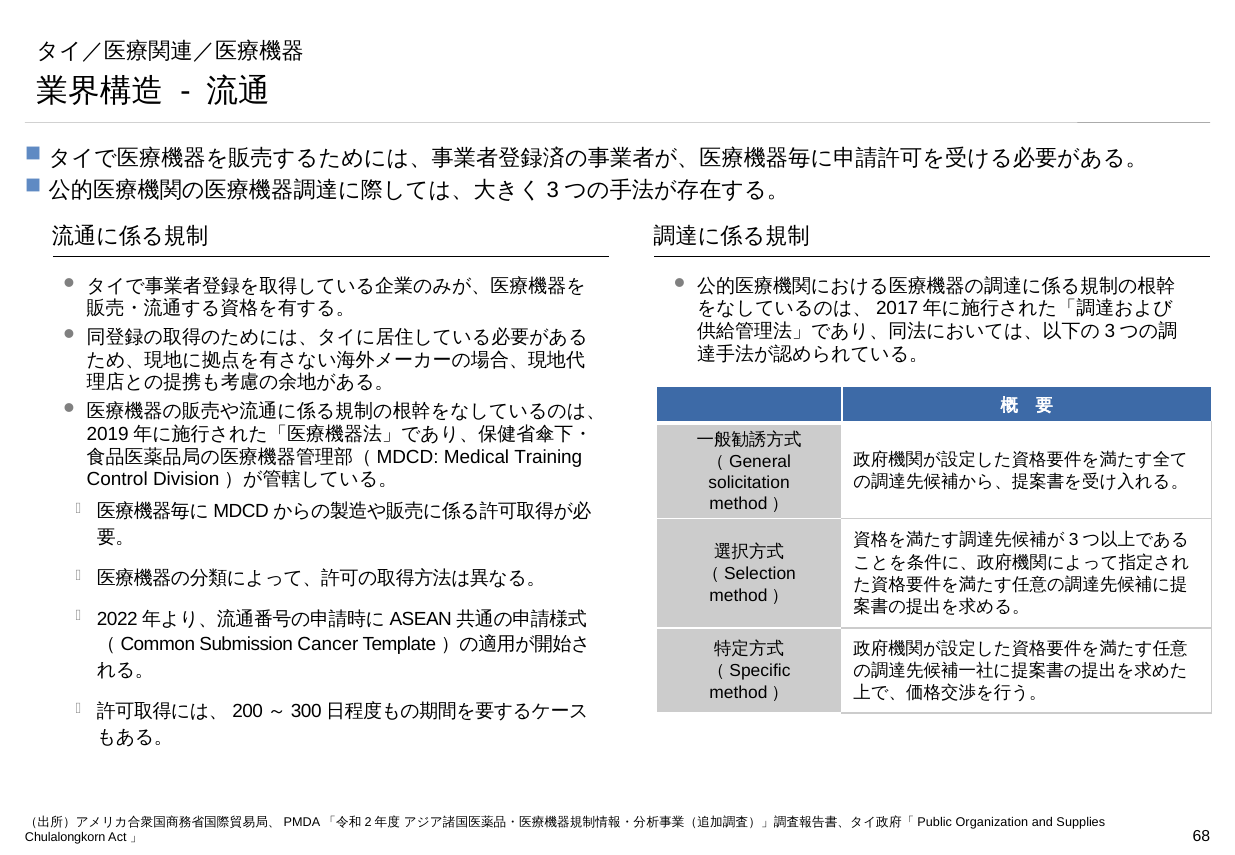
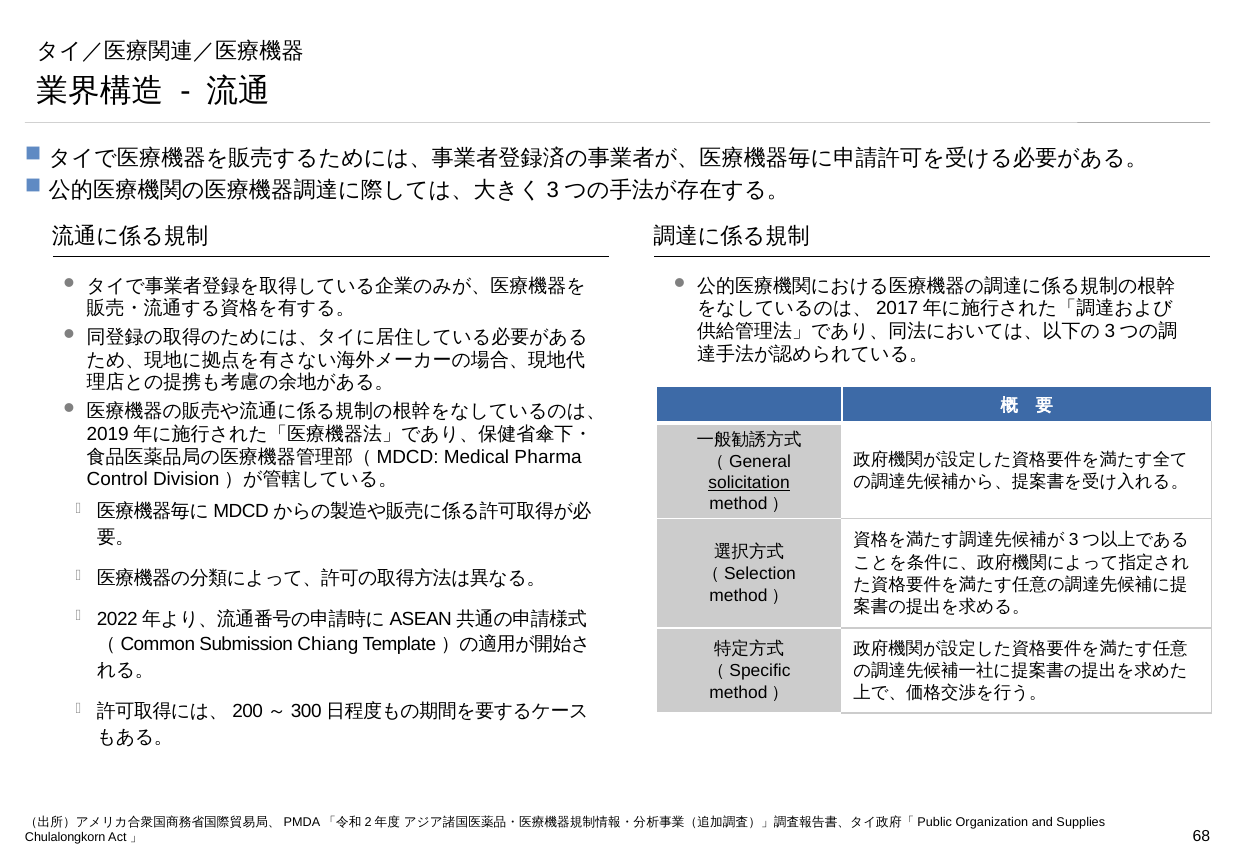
Training: Training -> Pharma (548, 457)
solicitation underline: none -> present (749, 483)
Cancer: Cancer -> Chiang (328, 645)
